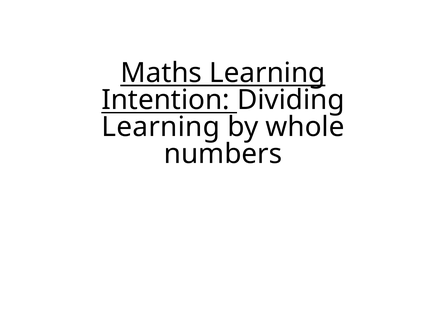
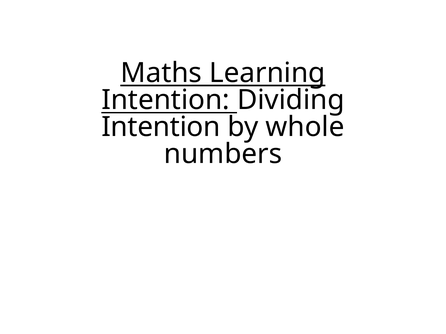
Learning: Learning -> Intention (161, 127)
